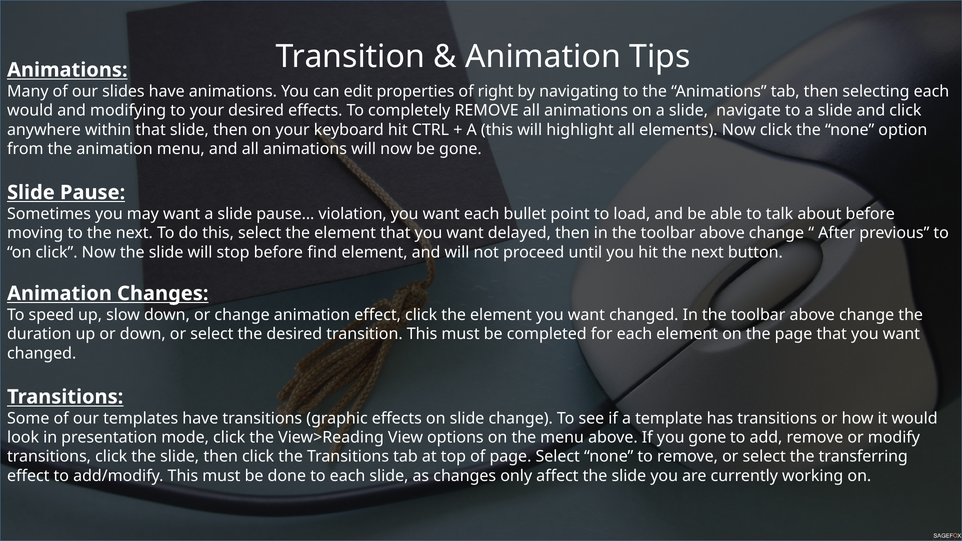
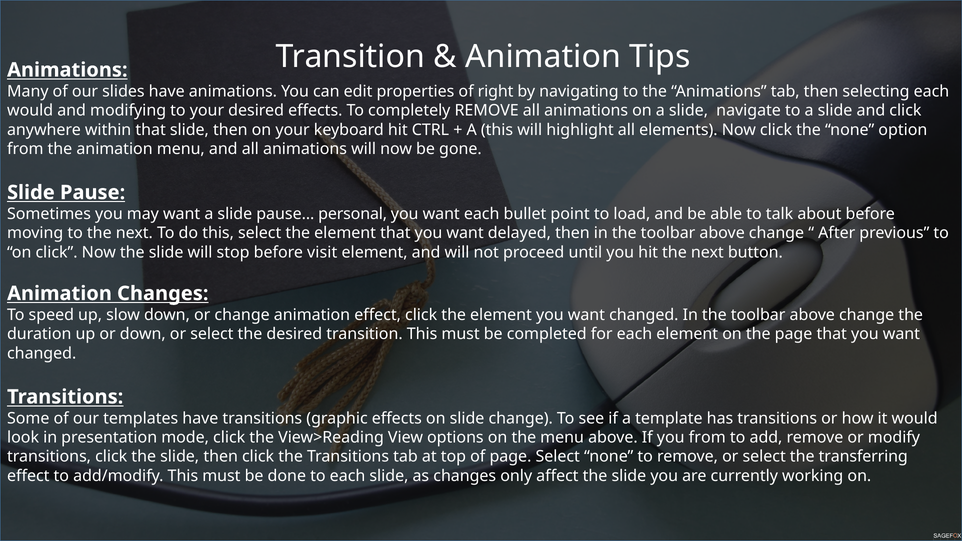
violation: violation -> personal (353, 214)
find: find -> visit (322, 252)
you gone: gone -> from (707, 438)
